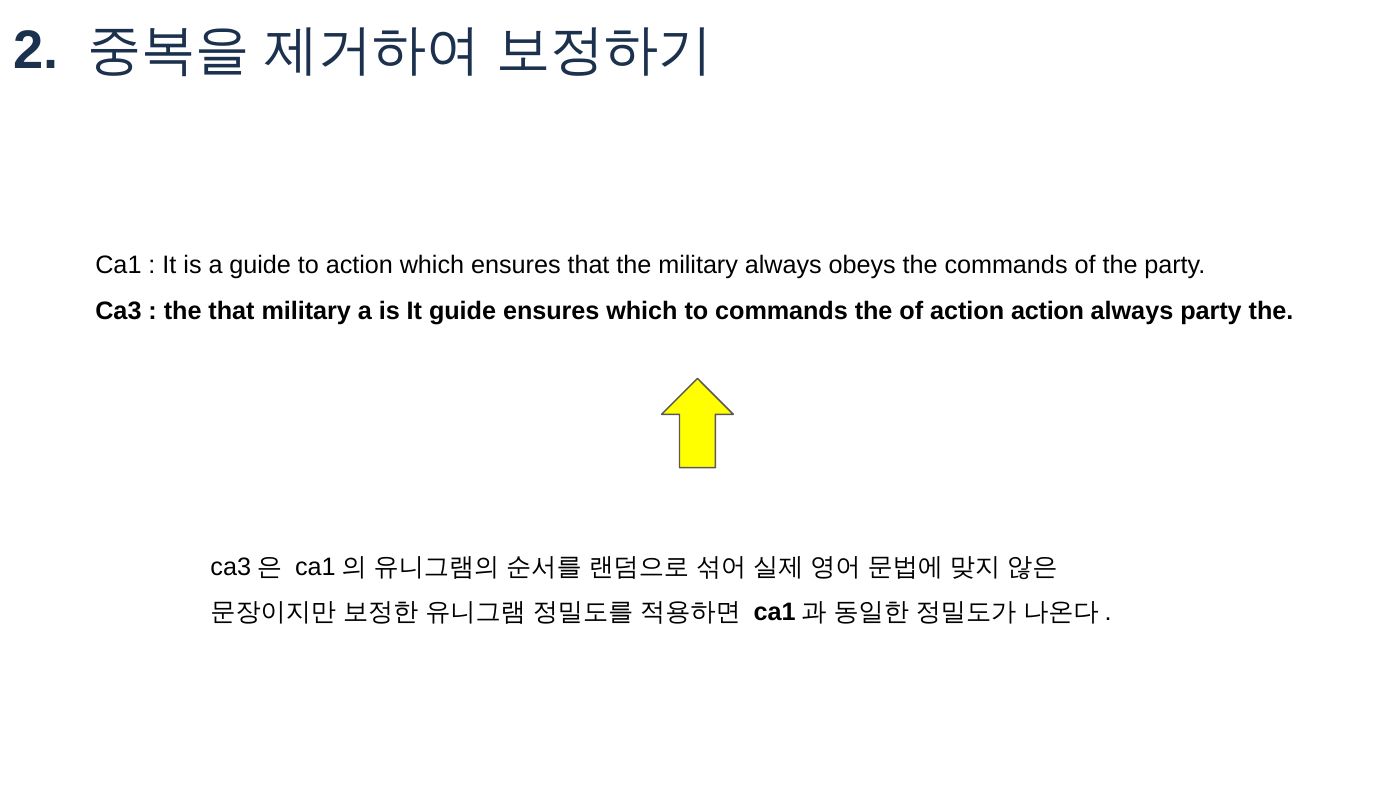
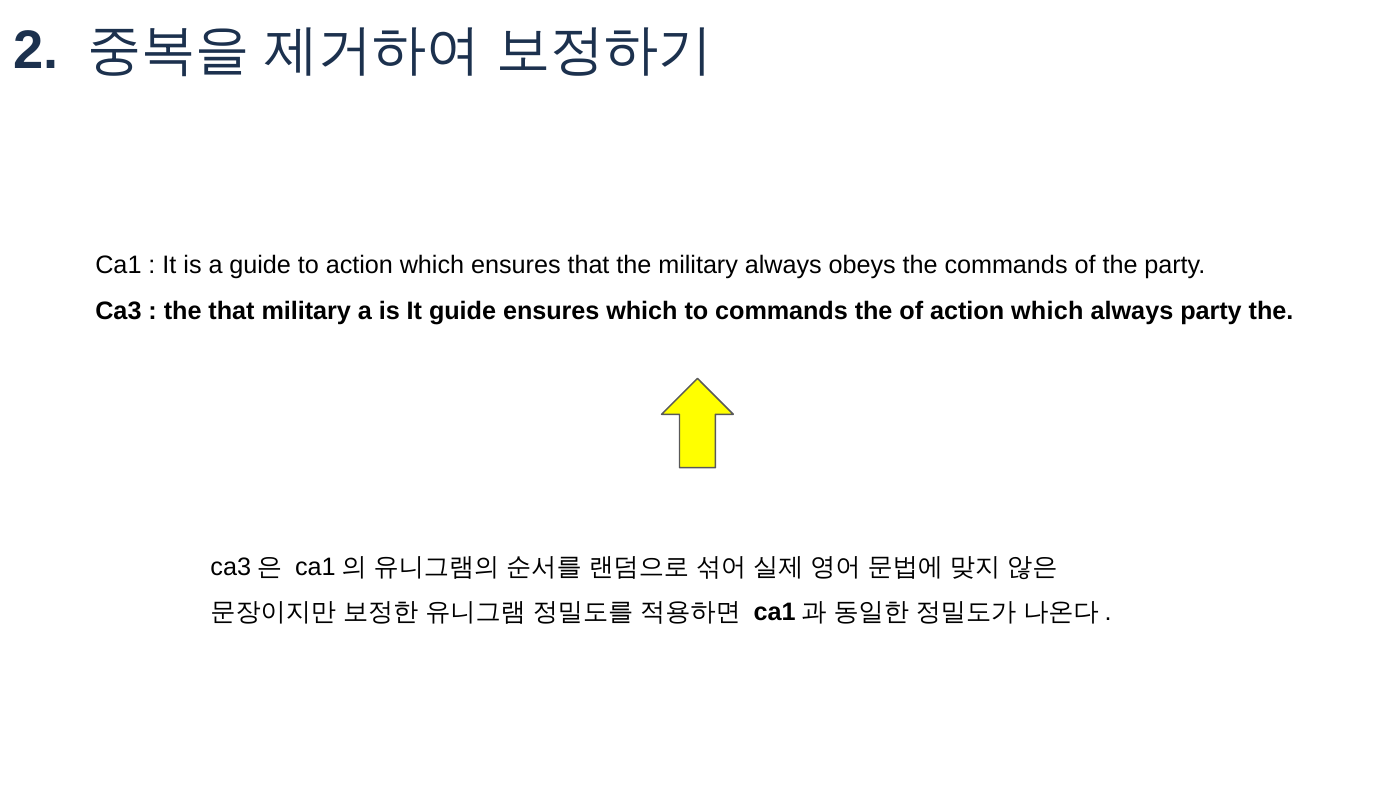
of action action: action -> which (1047, 311)
